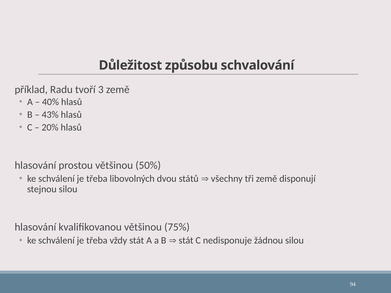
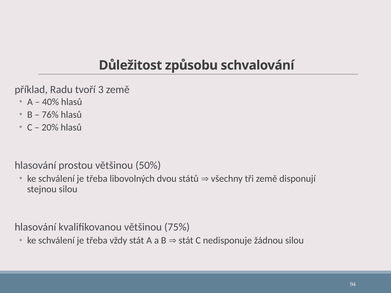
43%: 43% -> 76% (50, 115)
